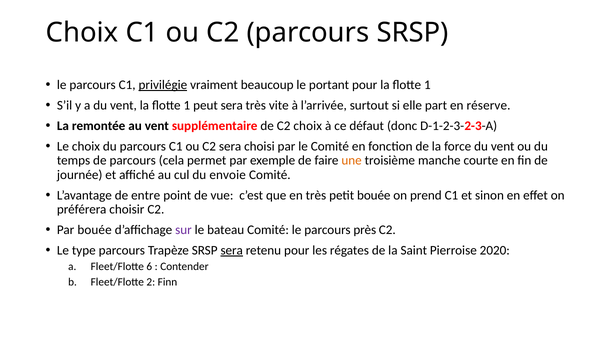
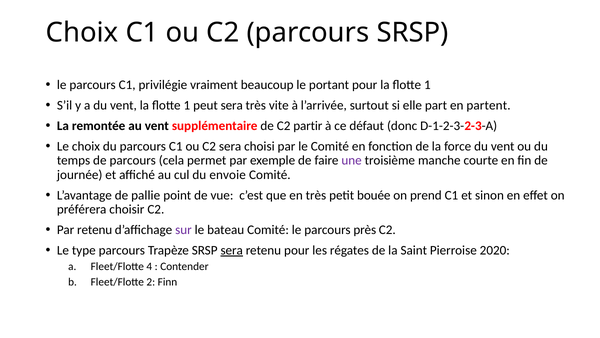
privilégie underline: present -> none (163, 85)
réserve: réserve -> partent (489, 105)
C2 choix: choix -> partir (308, 126)
une colour: orange -> purple (352, 160)
entre: entre -> pallie (146, 195)
Par bouée: bouée -> retenu (95, 229)
6: 6 -> 4 (149, 266)
